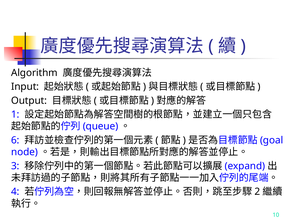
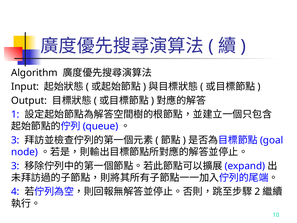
6: 6 -> 3 (15, 140)
